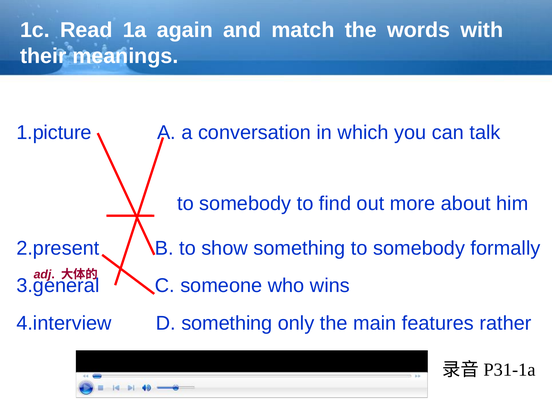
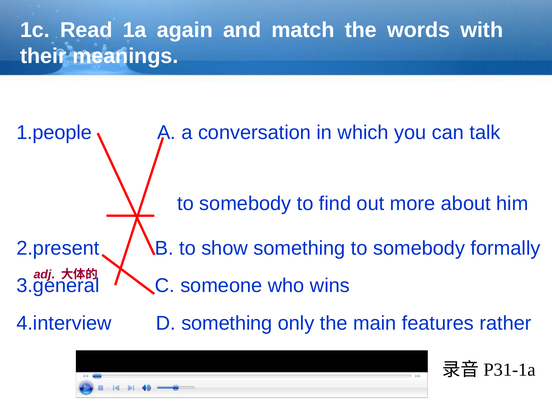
1.picture: 1.picture -> 1.people (54, 133)
